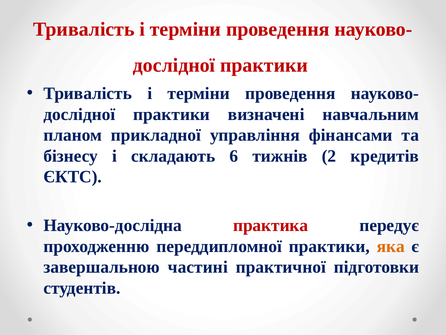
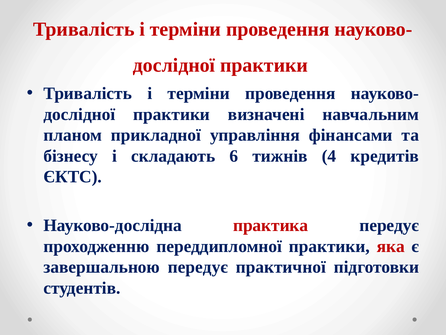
2: 2 -> 4 (329, 156)
яка colour: orange -> red (391, 246)
завершальною частині: частині -> передує (198, 267)
